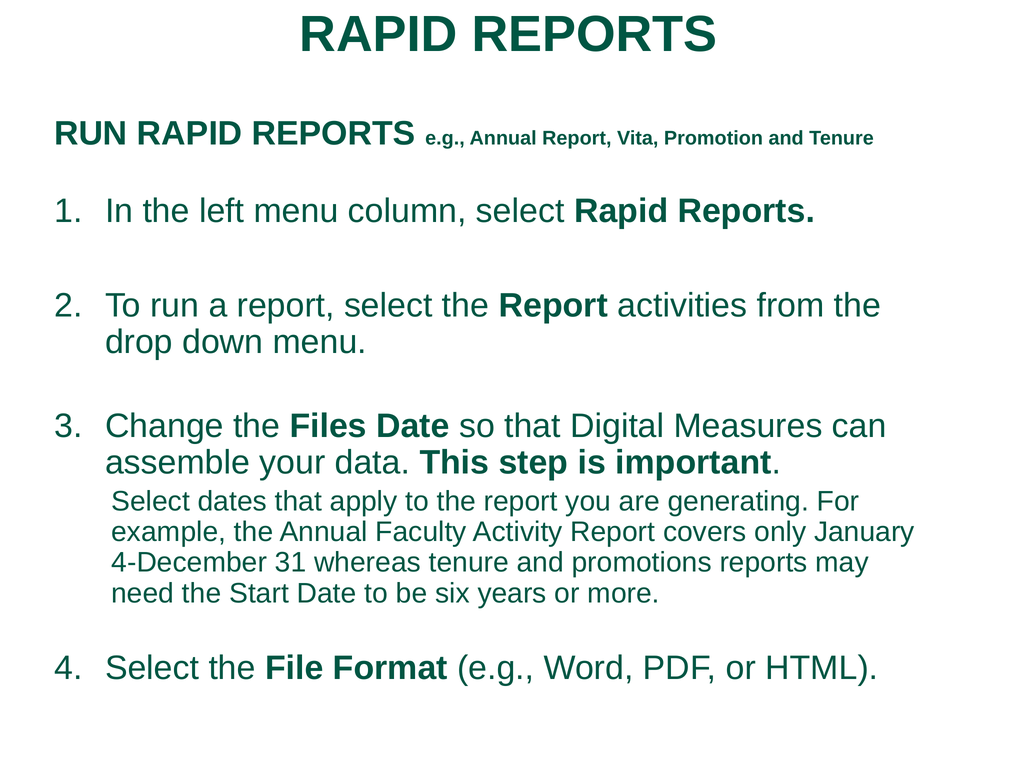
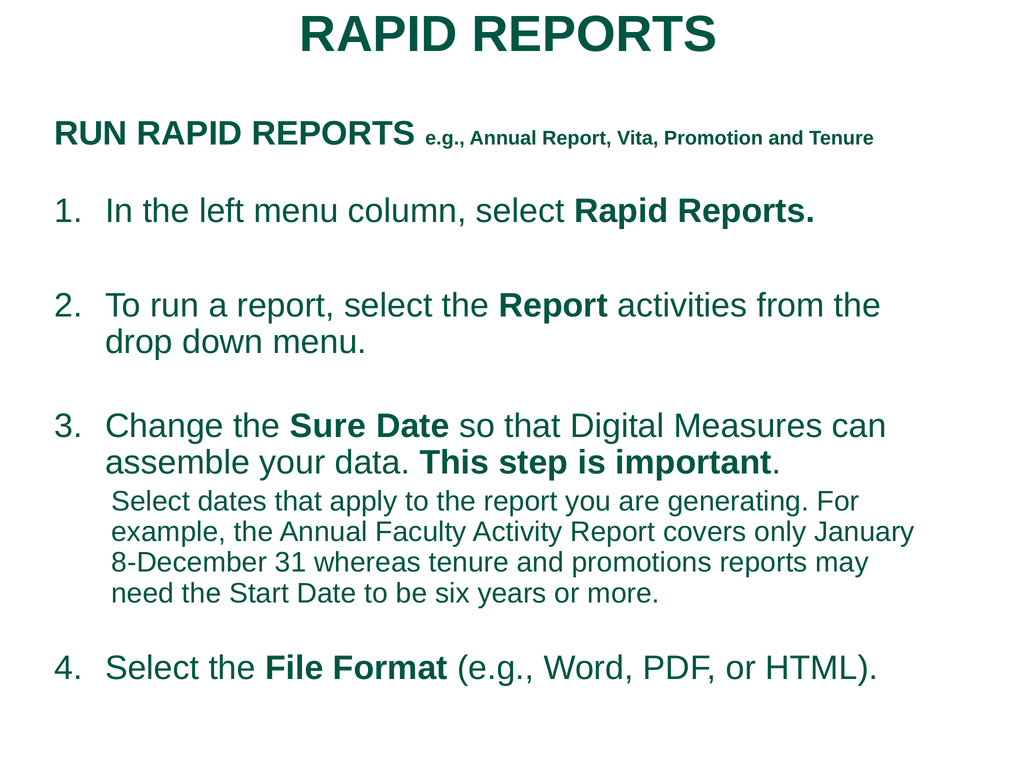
Files: Files -> Sure (328, 426)
4-December: 4-December -> 8-December (189, 562)
